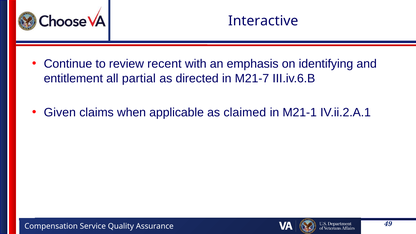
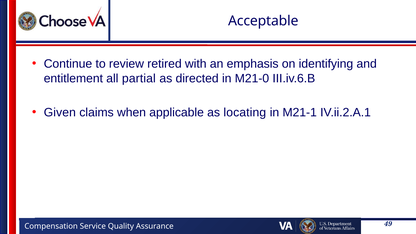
Interactive: Interactive -> Acceptable (263, 21)
recent: recent -> retired (165, 64)
M21-7: M21-7 -> M21-0 (252, 79)
claimed: claimed -> locating (245, 113)
